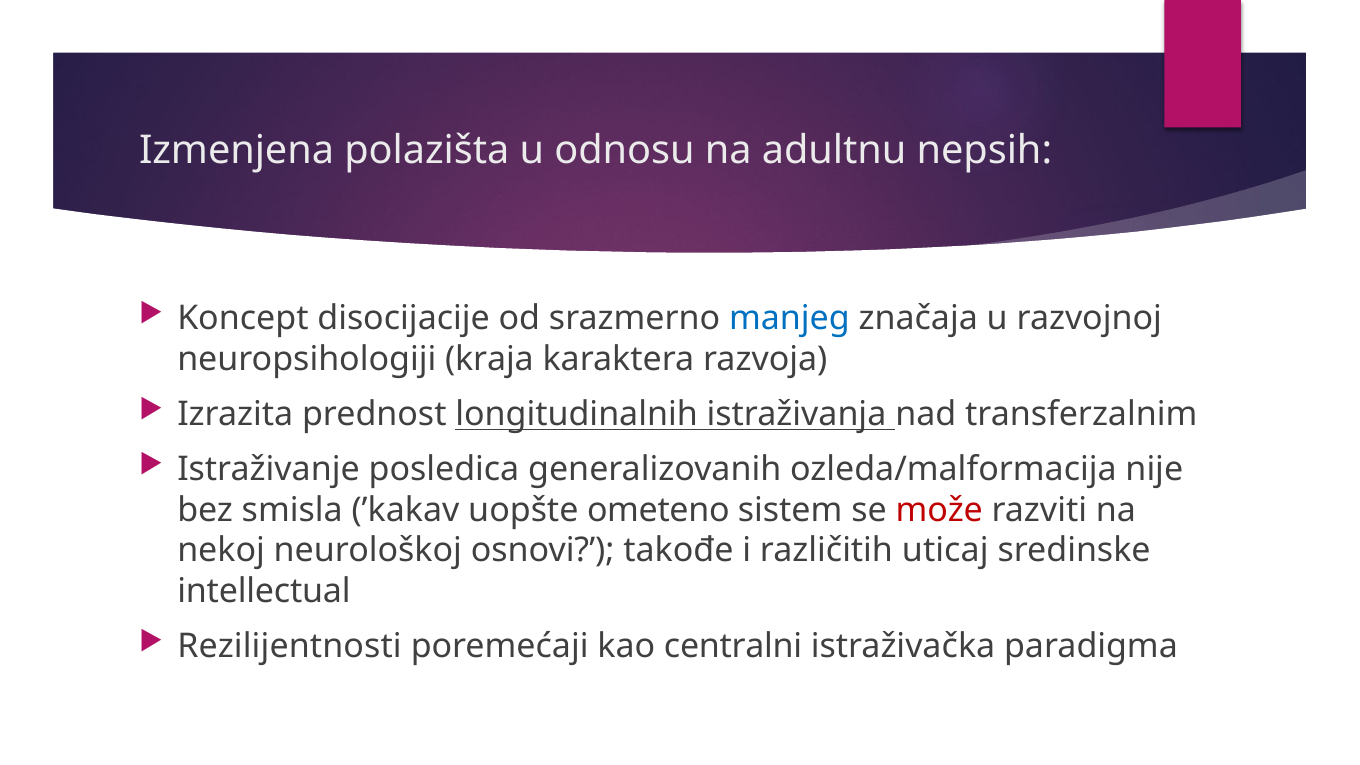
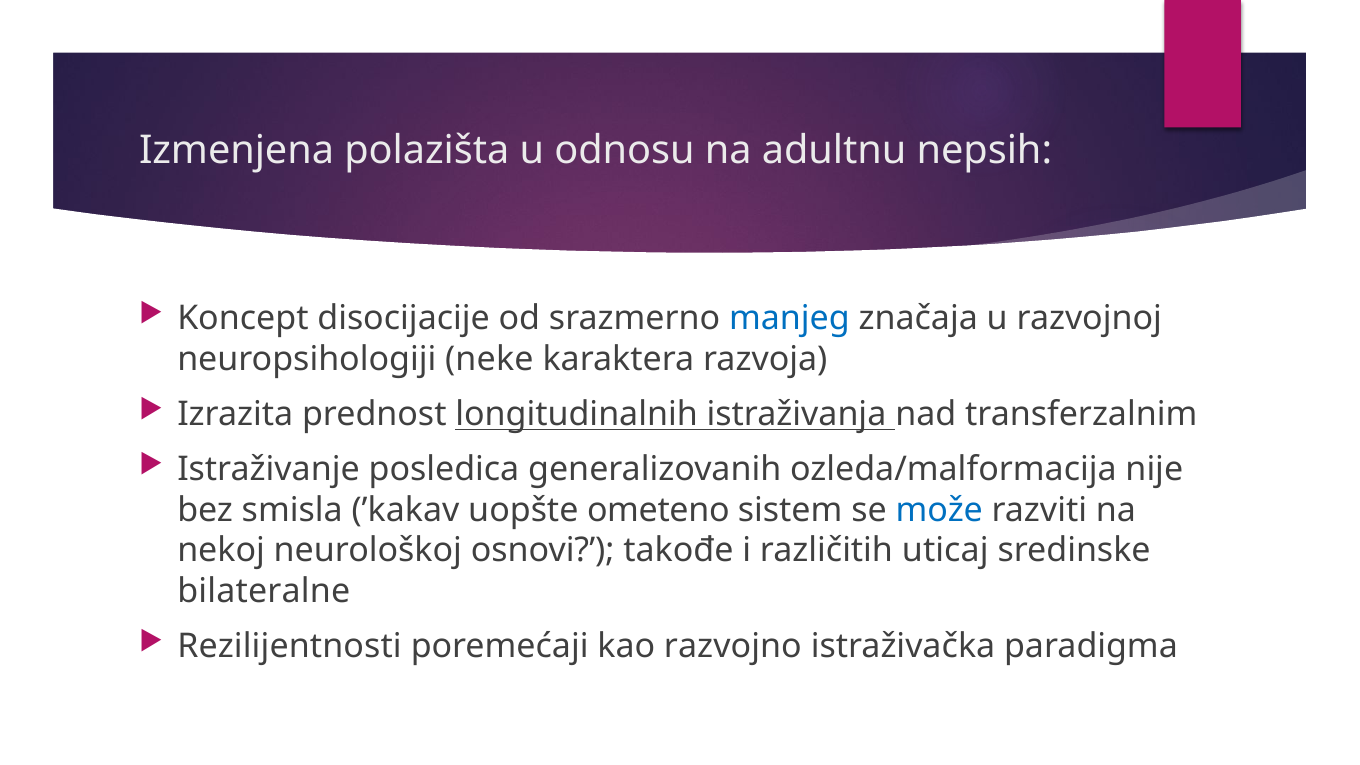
kraja: kraja -> neke (489, 359)
može colour: red -> blue (939, 510)
intellectual: intellectual -> bilateralne (264, 591)
centralni: centralni -> razvojno (733, 646)
